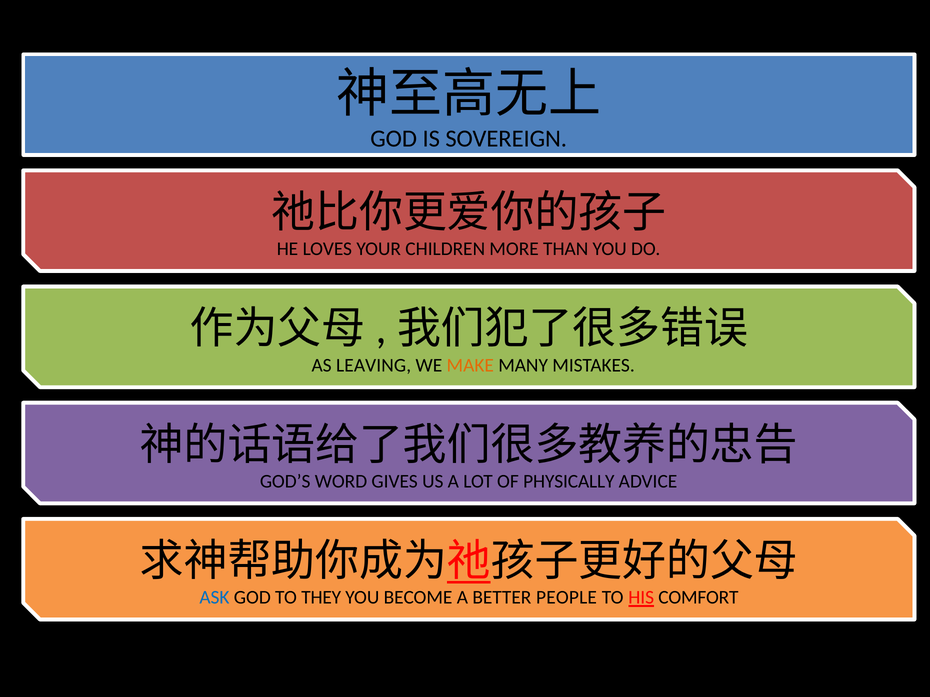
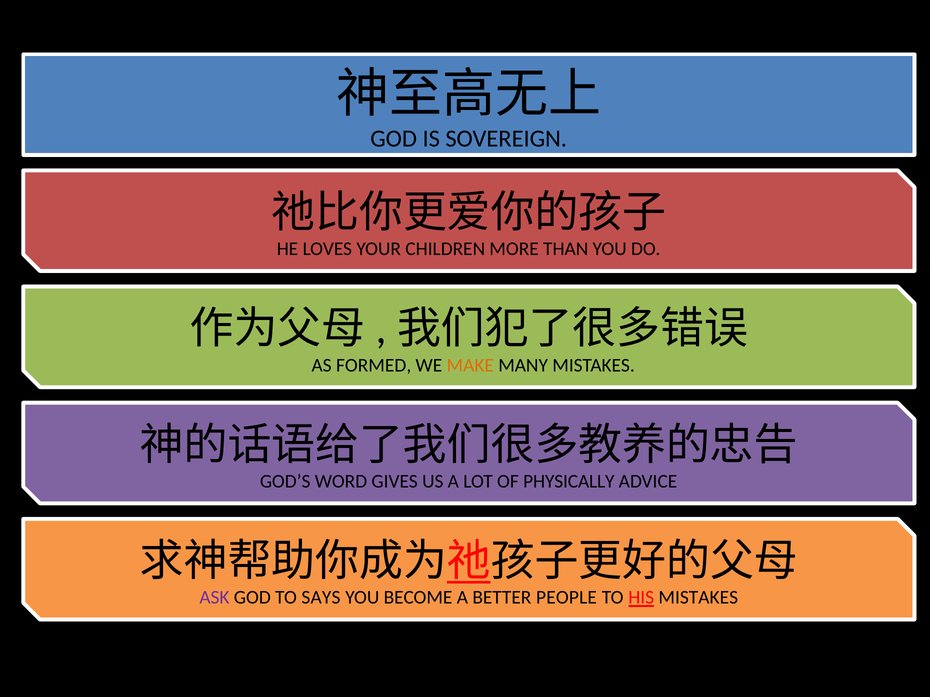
LEAVING: LEAVING -> FORMED (374, 365)
ASK colour: blue -> purple (214, 598)
THEY: THEY -> SAYS (321, 598)
HIS COMFORT: COMFORT -> MISTAKES (698, 598)
